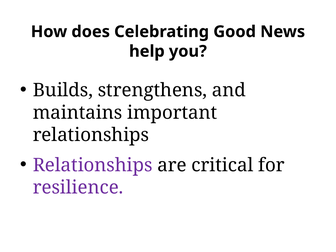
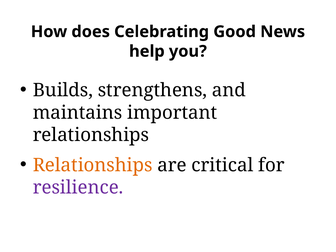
Relationships colour: purple -> orange (93, 165)
